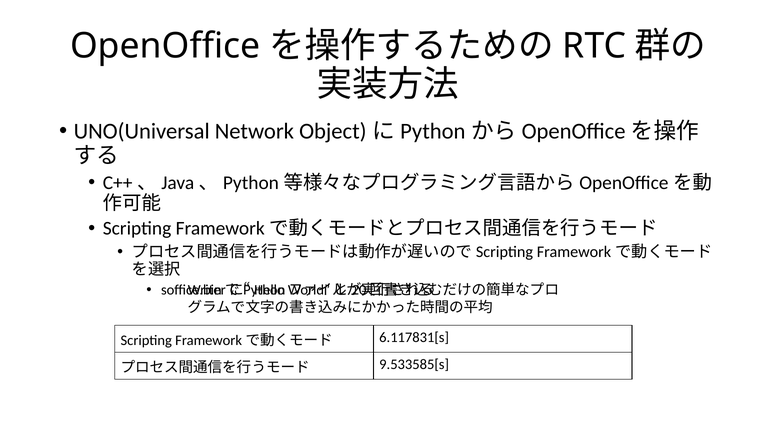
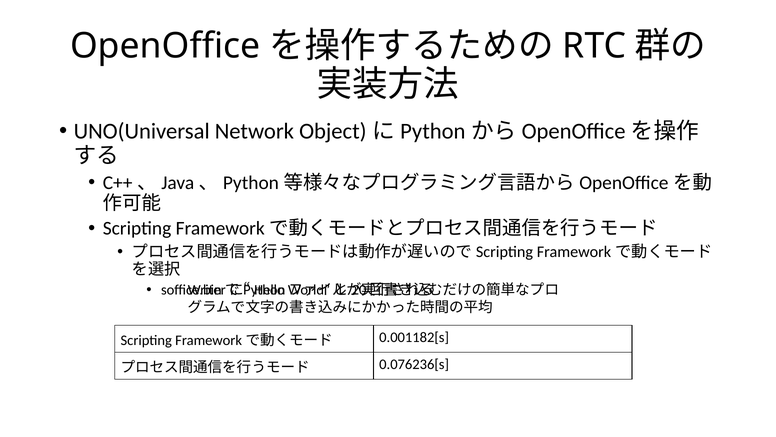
6.117831[s: 6.117831[s -> 0.001182[s (414, 337)
9.533585[s: 9.533585[s -> 0.076236[s (414, 364)
